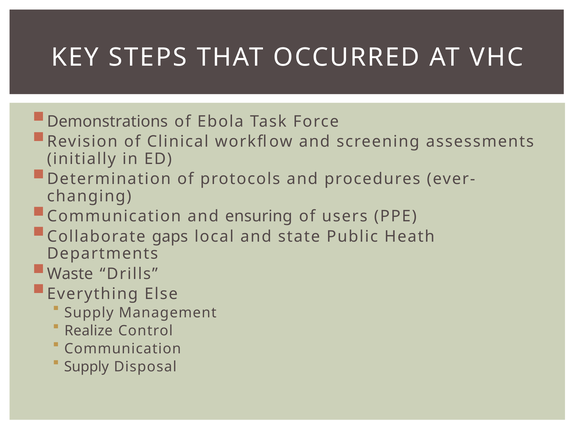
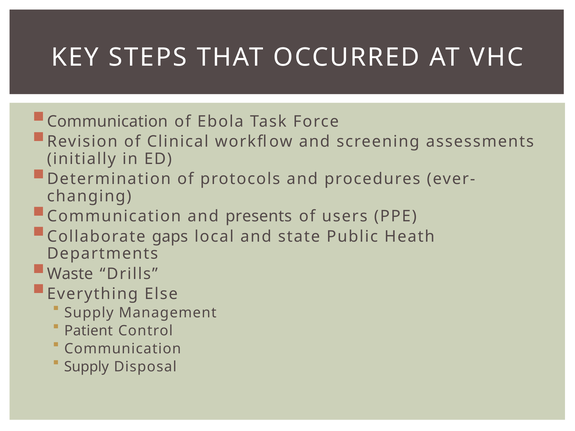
Demonstrations: Demonstrations -> Communication (107, 122)
ensuring: ensuring -> presents (259, 216)
Realize: Realize -> Patient (88, 331)
